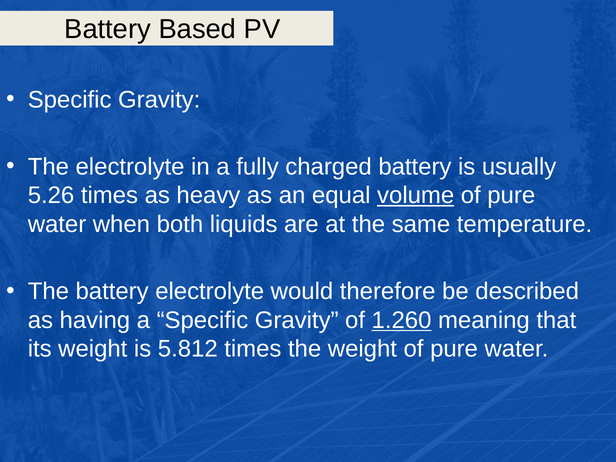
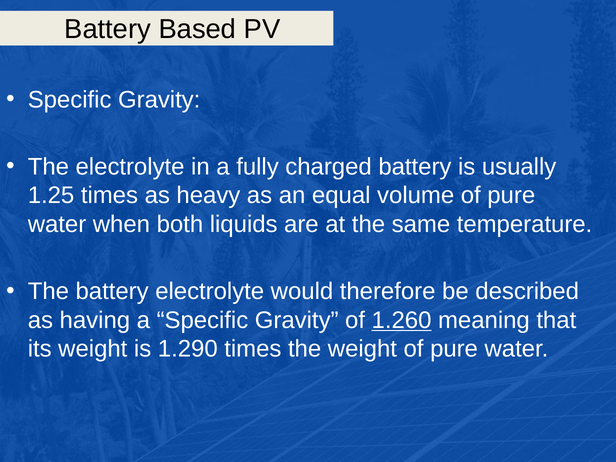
5.26: 5.26 -> 1.25 (51, 196)
volume underline: present -> none (416, 196)
5.812: 5.812 -> 1.290 (188, 349)
